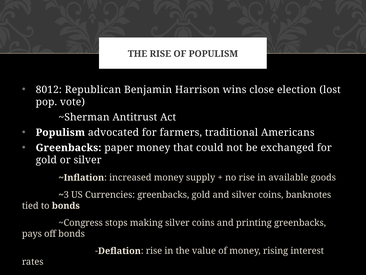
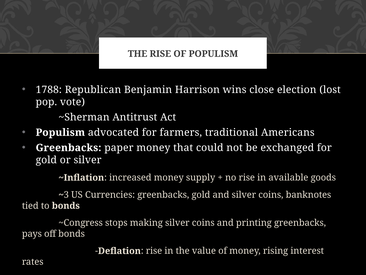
8012: 8012 -> 1788 (49, 90)
